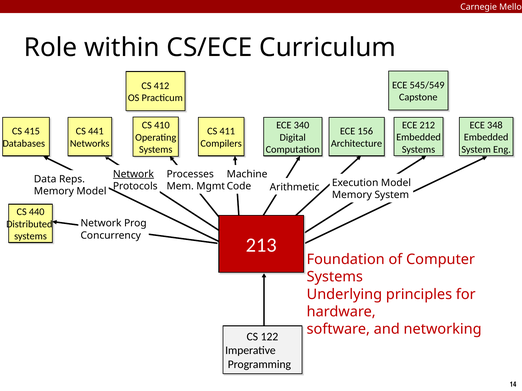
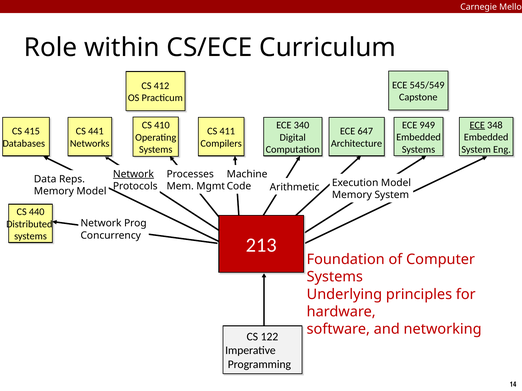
212: 212 -> 949 (427, 125)
ECE underline: none -> present (477, 125)
156: 156 -> 647 (365, 131)
